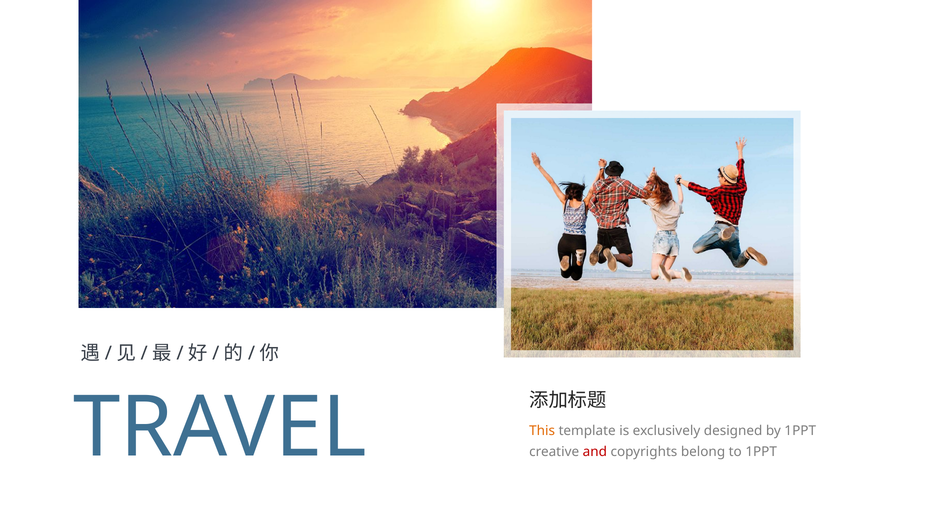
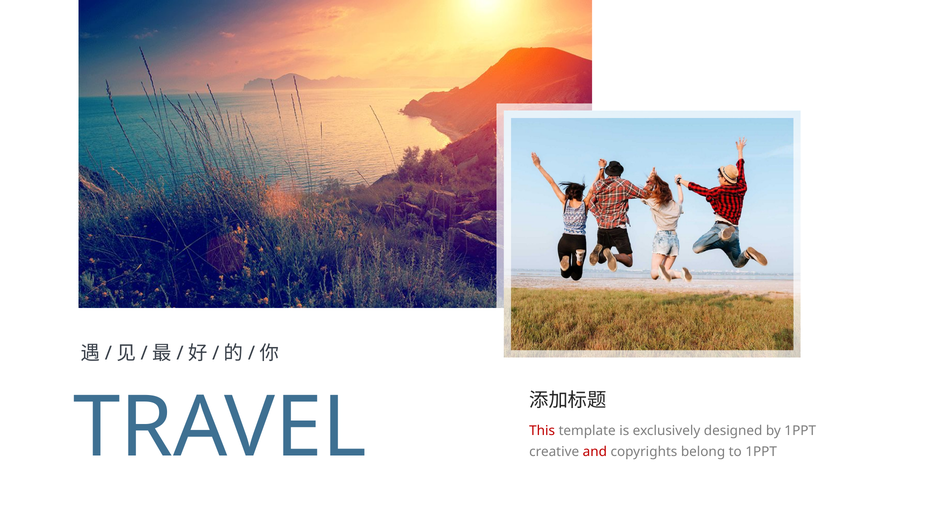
This colour: orange -> red (542, 431)
